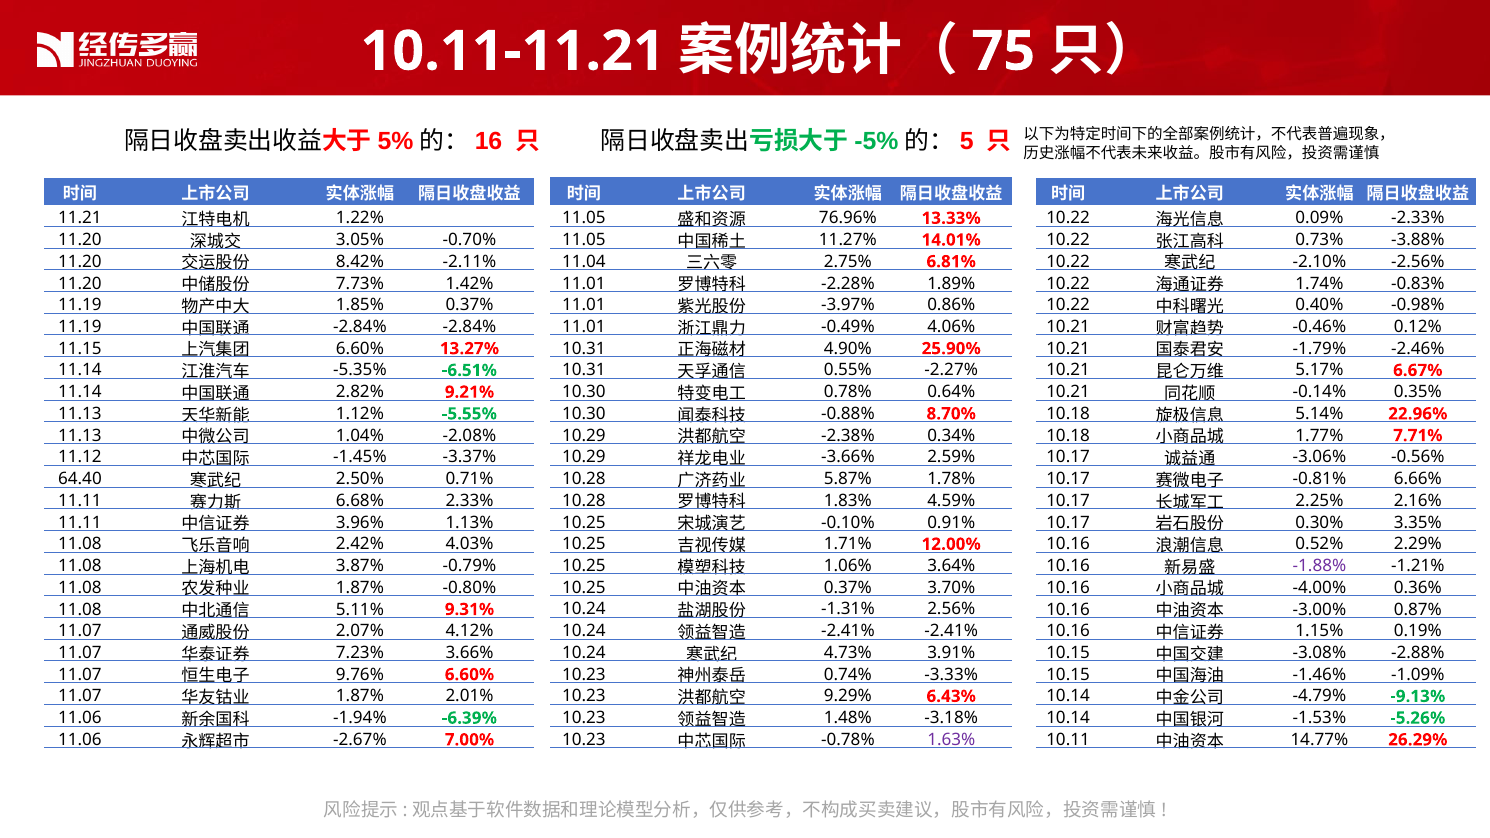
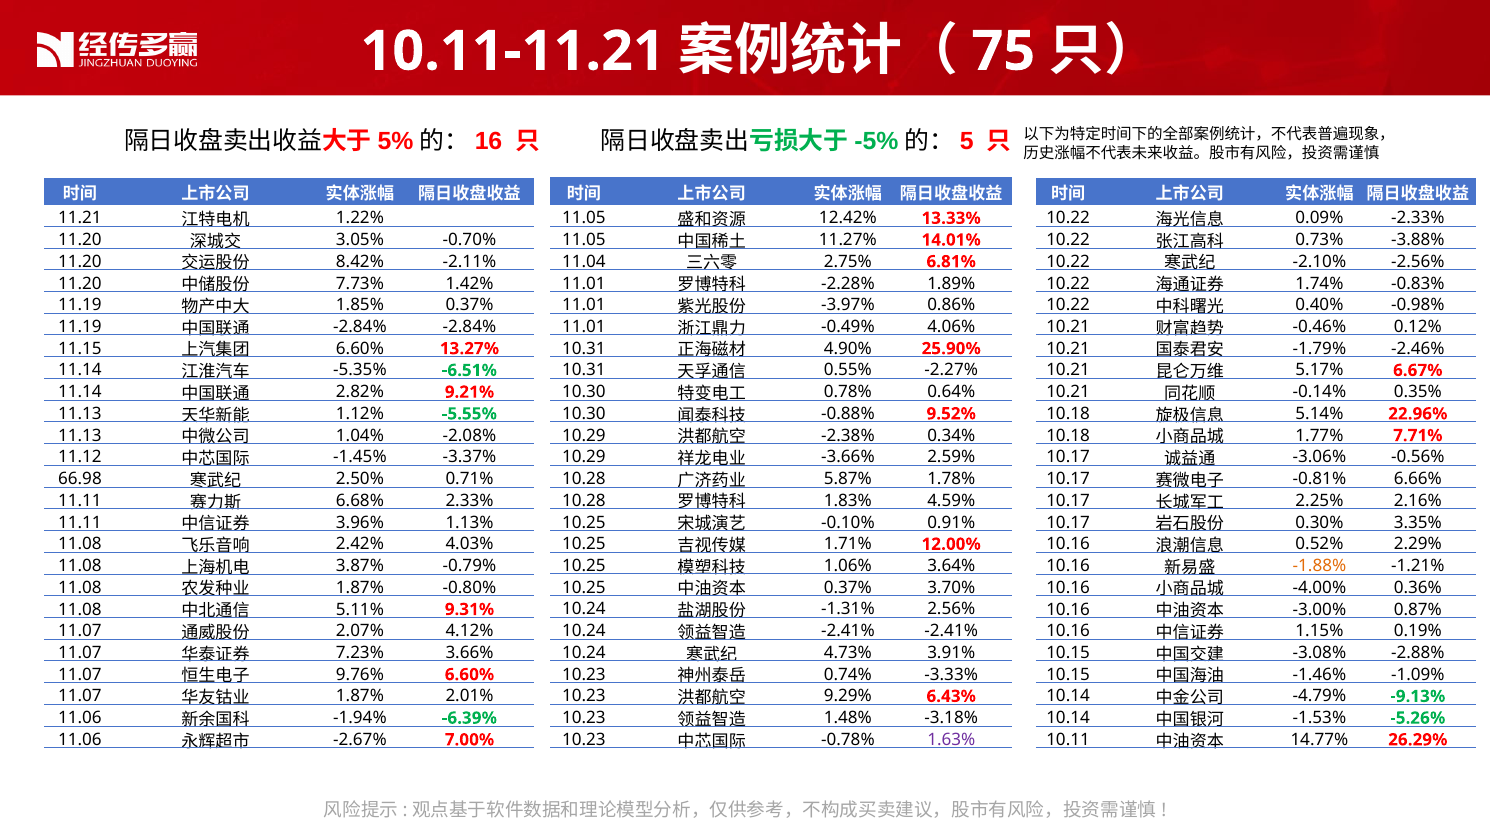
76.96%: 76.96% -> 12.42% (848, 218)
8.70%: 8.70% -> 9.52% (951, 414)
64.40: 64.40 -> 66.98 (80, 479)
-1.88% colour: purple -> orange (1319, 566)
